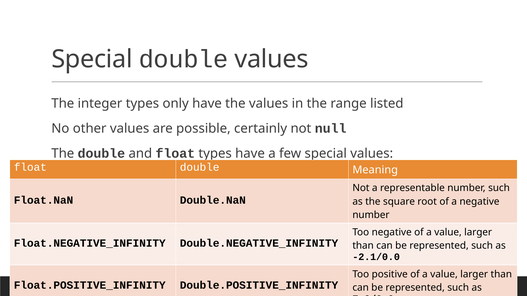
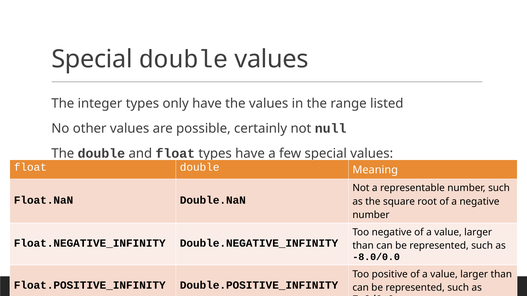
-2.1/0.0: -2.1/0.0 -> -8.0/0.0 (376, 257)
